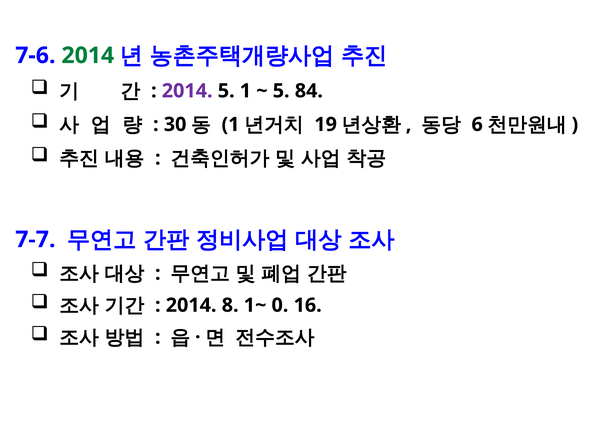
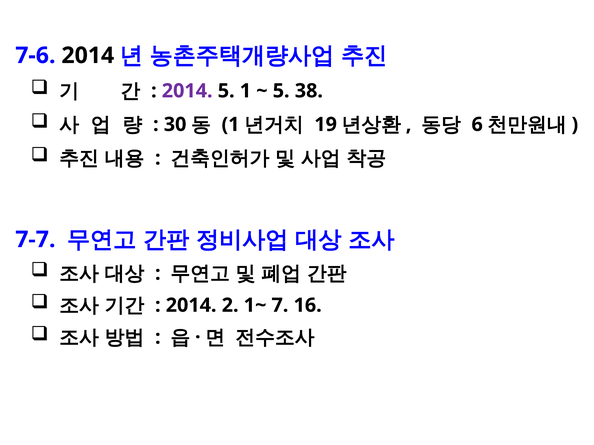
2014 colour: green -> black (88, 56)
84: 84 -> 38 (309, 91)
8: 8 -> 2 (230, 306)
0: 0 -> 7 (280, 306)
